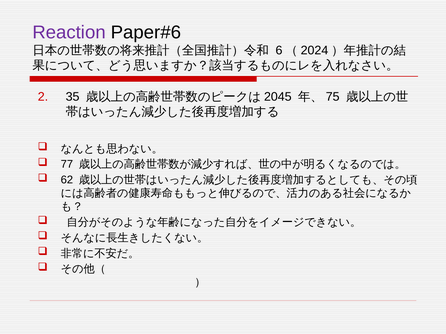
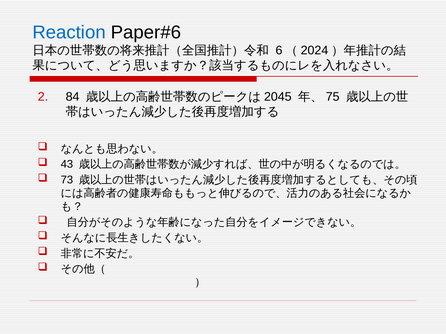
Reaction colour: purple -> blue (69, 32)
35: 35 -> 84 (73, 97)
77: 77 -> 43 (67, 165)
62: 62 -> 73 (67, 180)
